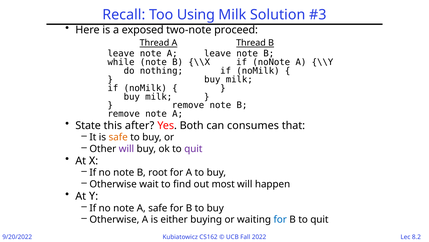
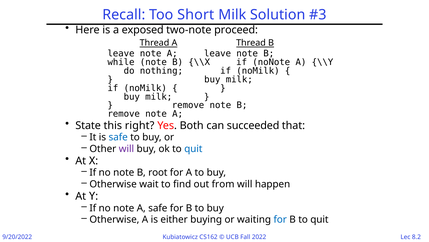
Using: Using -> Short (196, 15)
after: after -> right (140, 125)
consumes: consumes -> succeeded (253, 125)
safe colour: orange -> blue (118, 137)
quit colour: purple -> blue (193, 148)
most: most -> from (223, 184)
